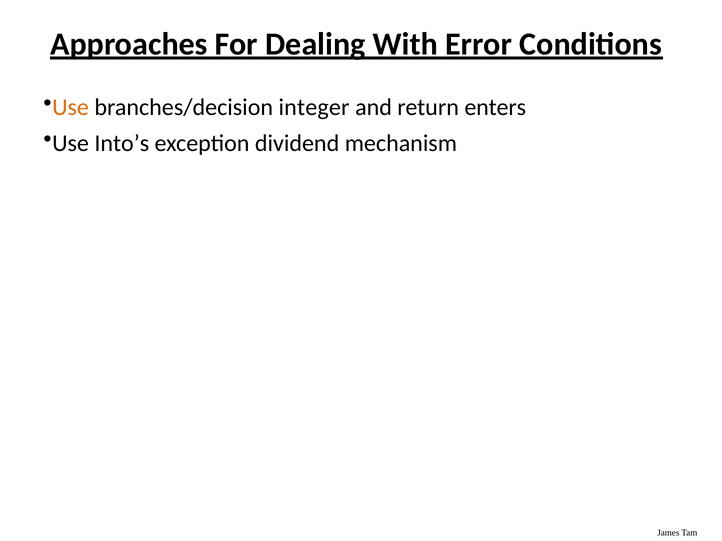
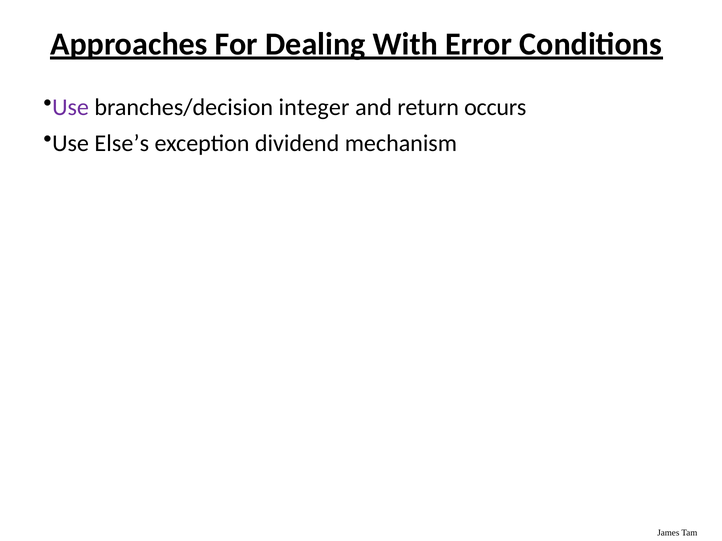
Use colour: orange -> purple (71, 107)
enters: enters -> occurs (495, 107)
Into’s: Into’s -> Else’s (122, 143)
